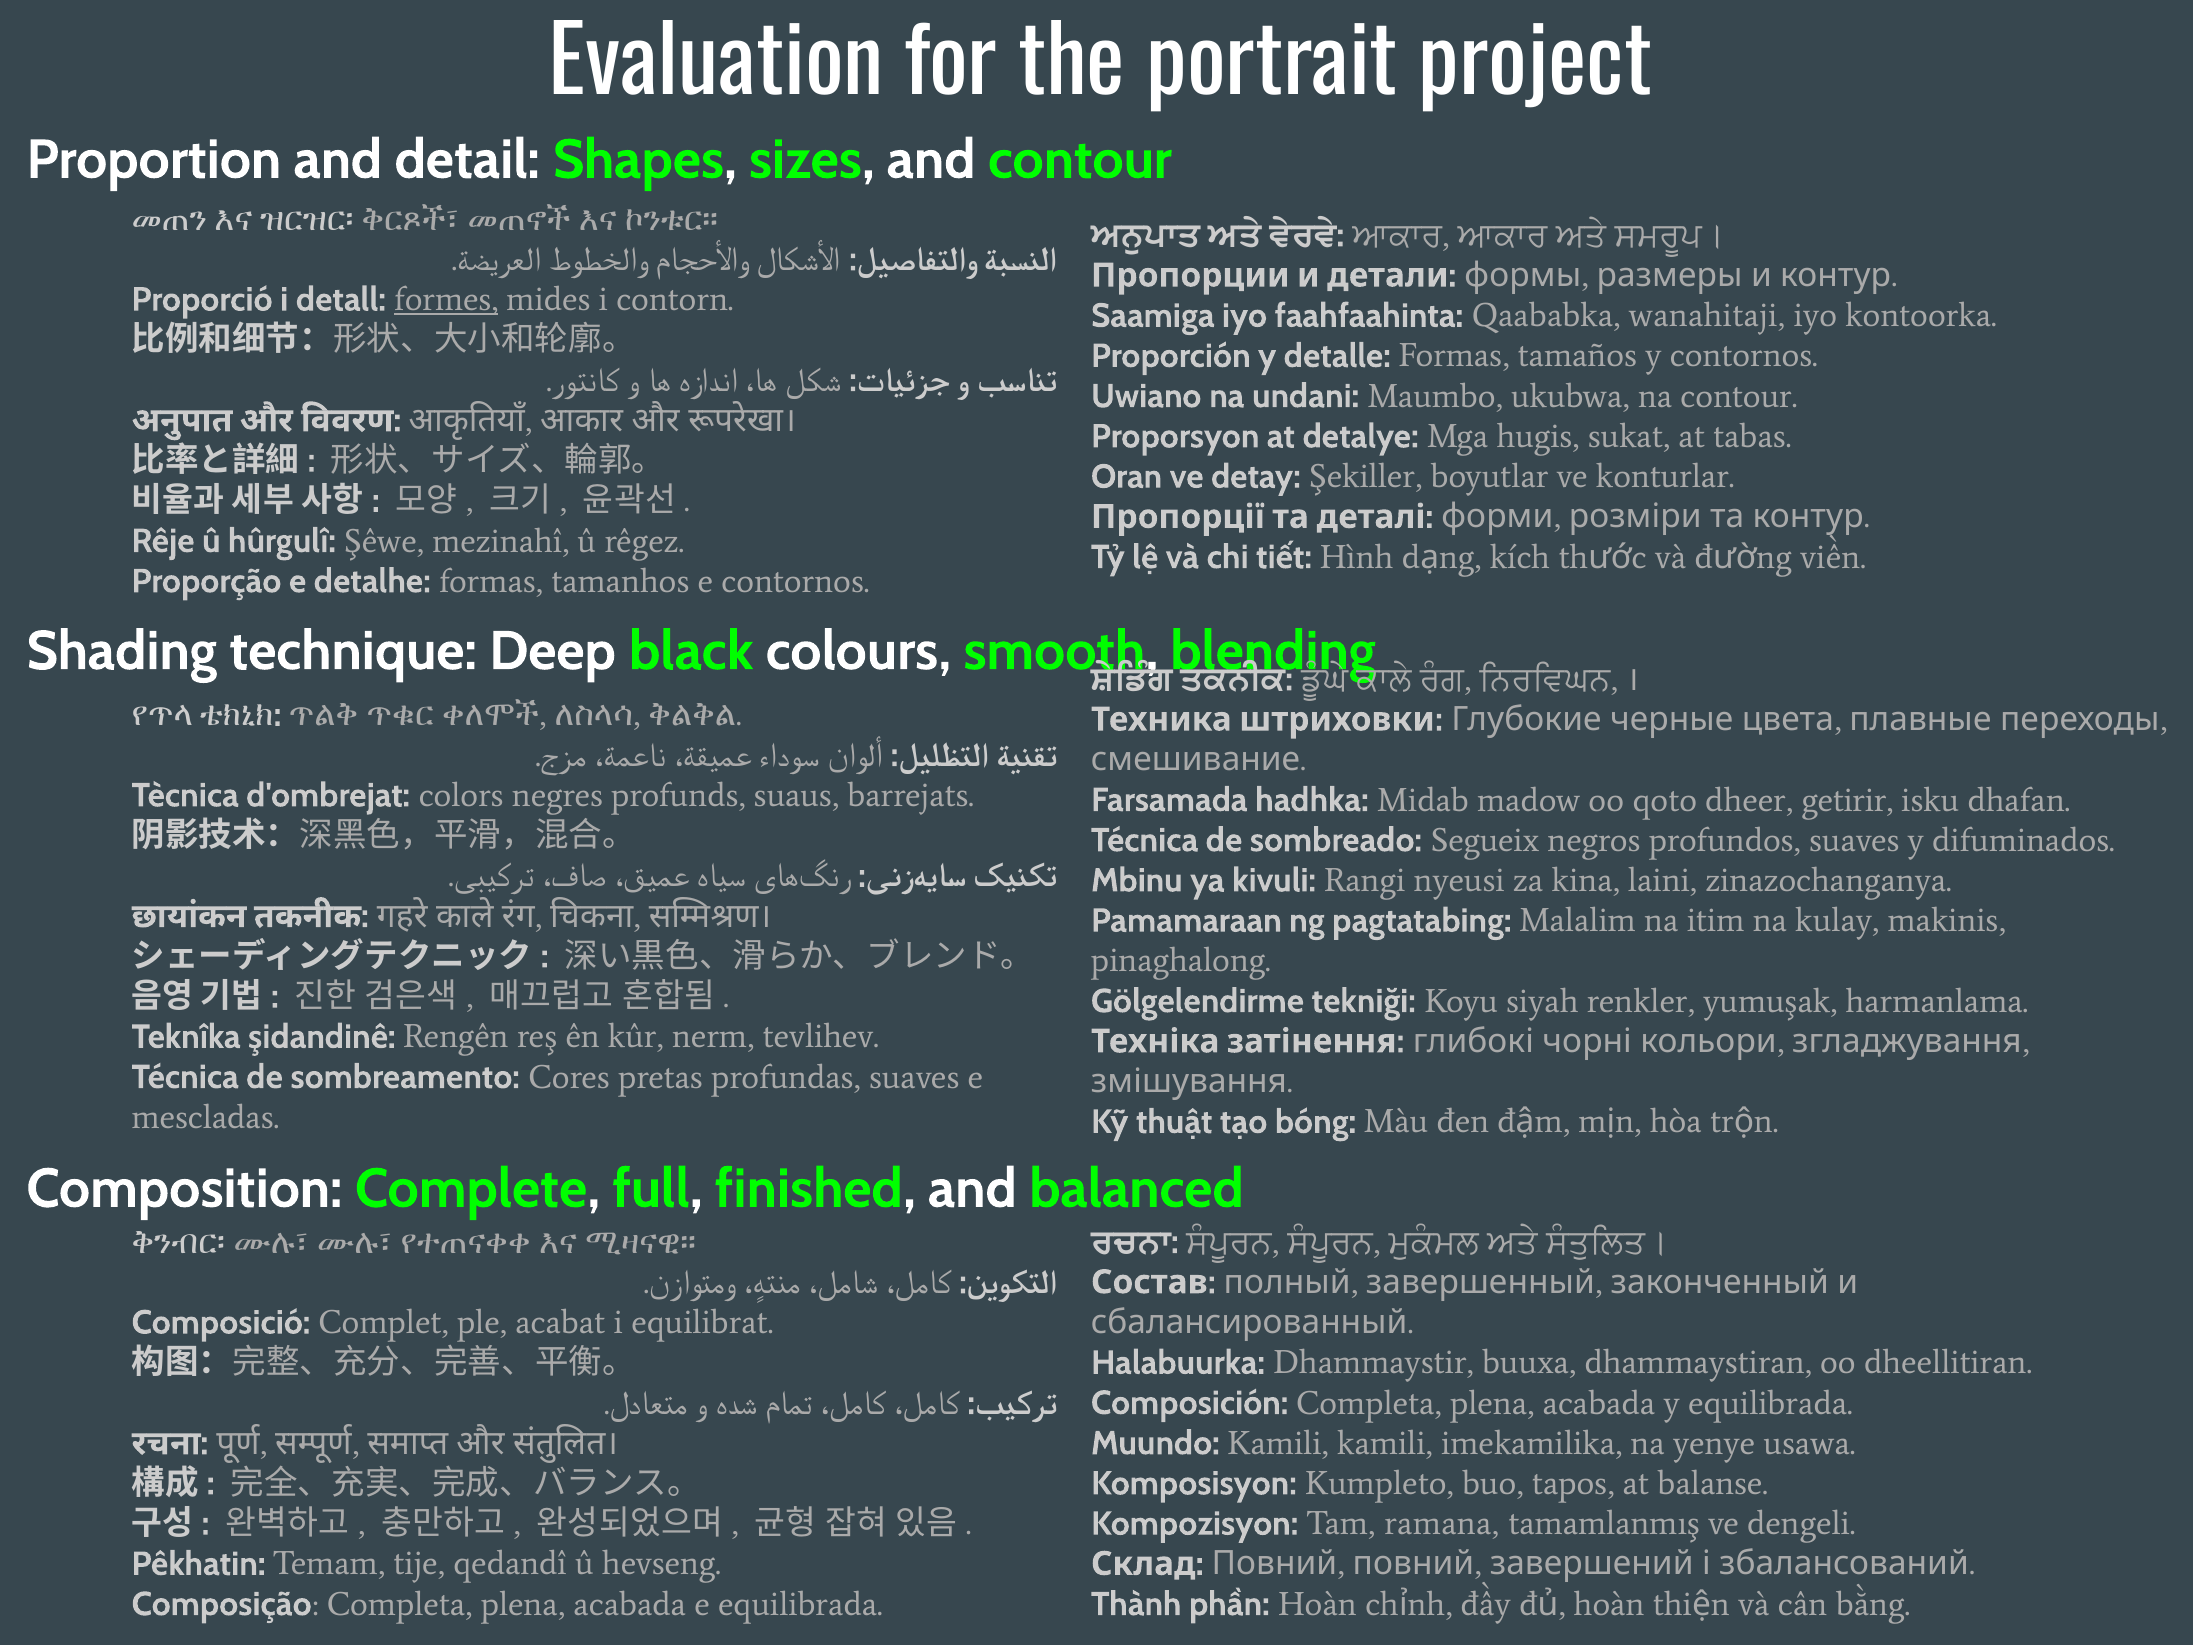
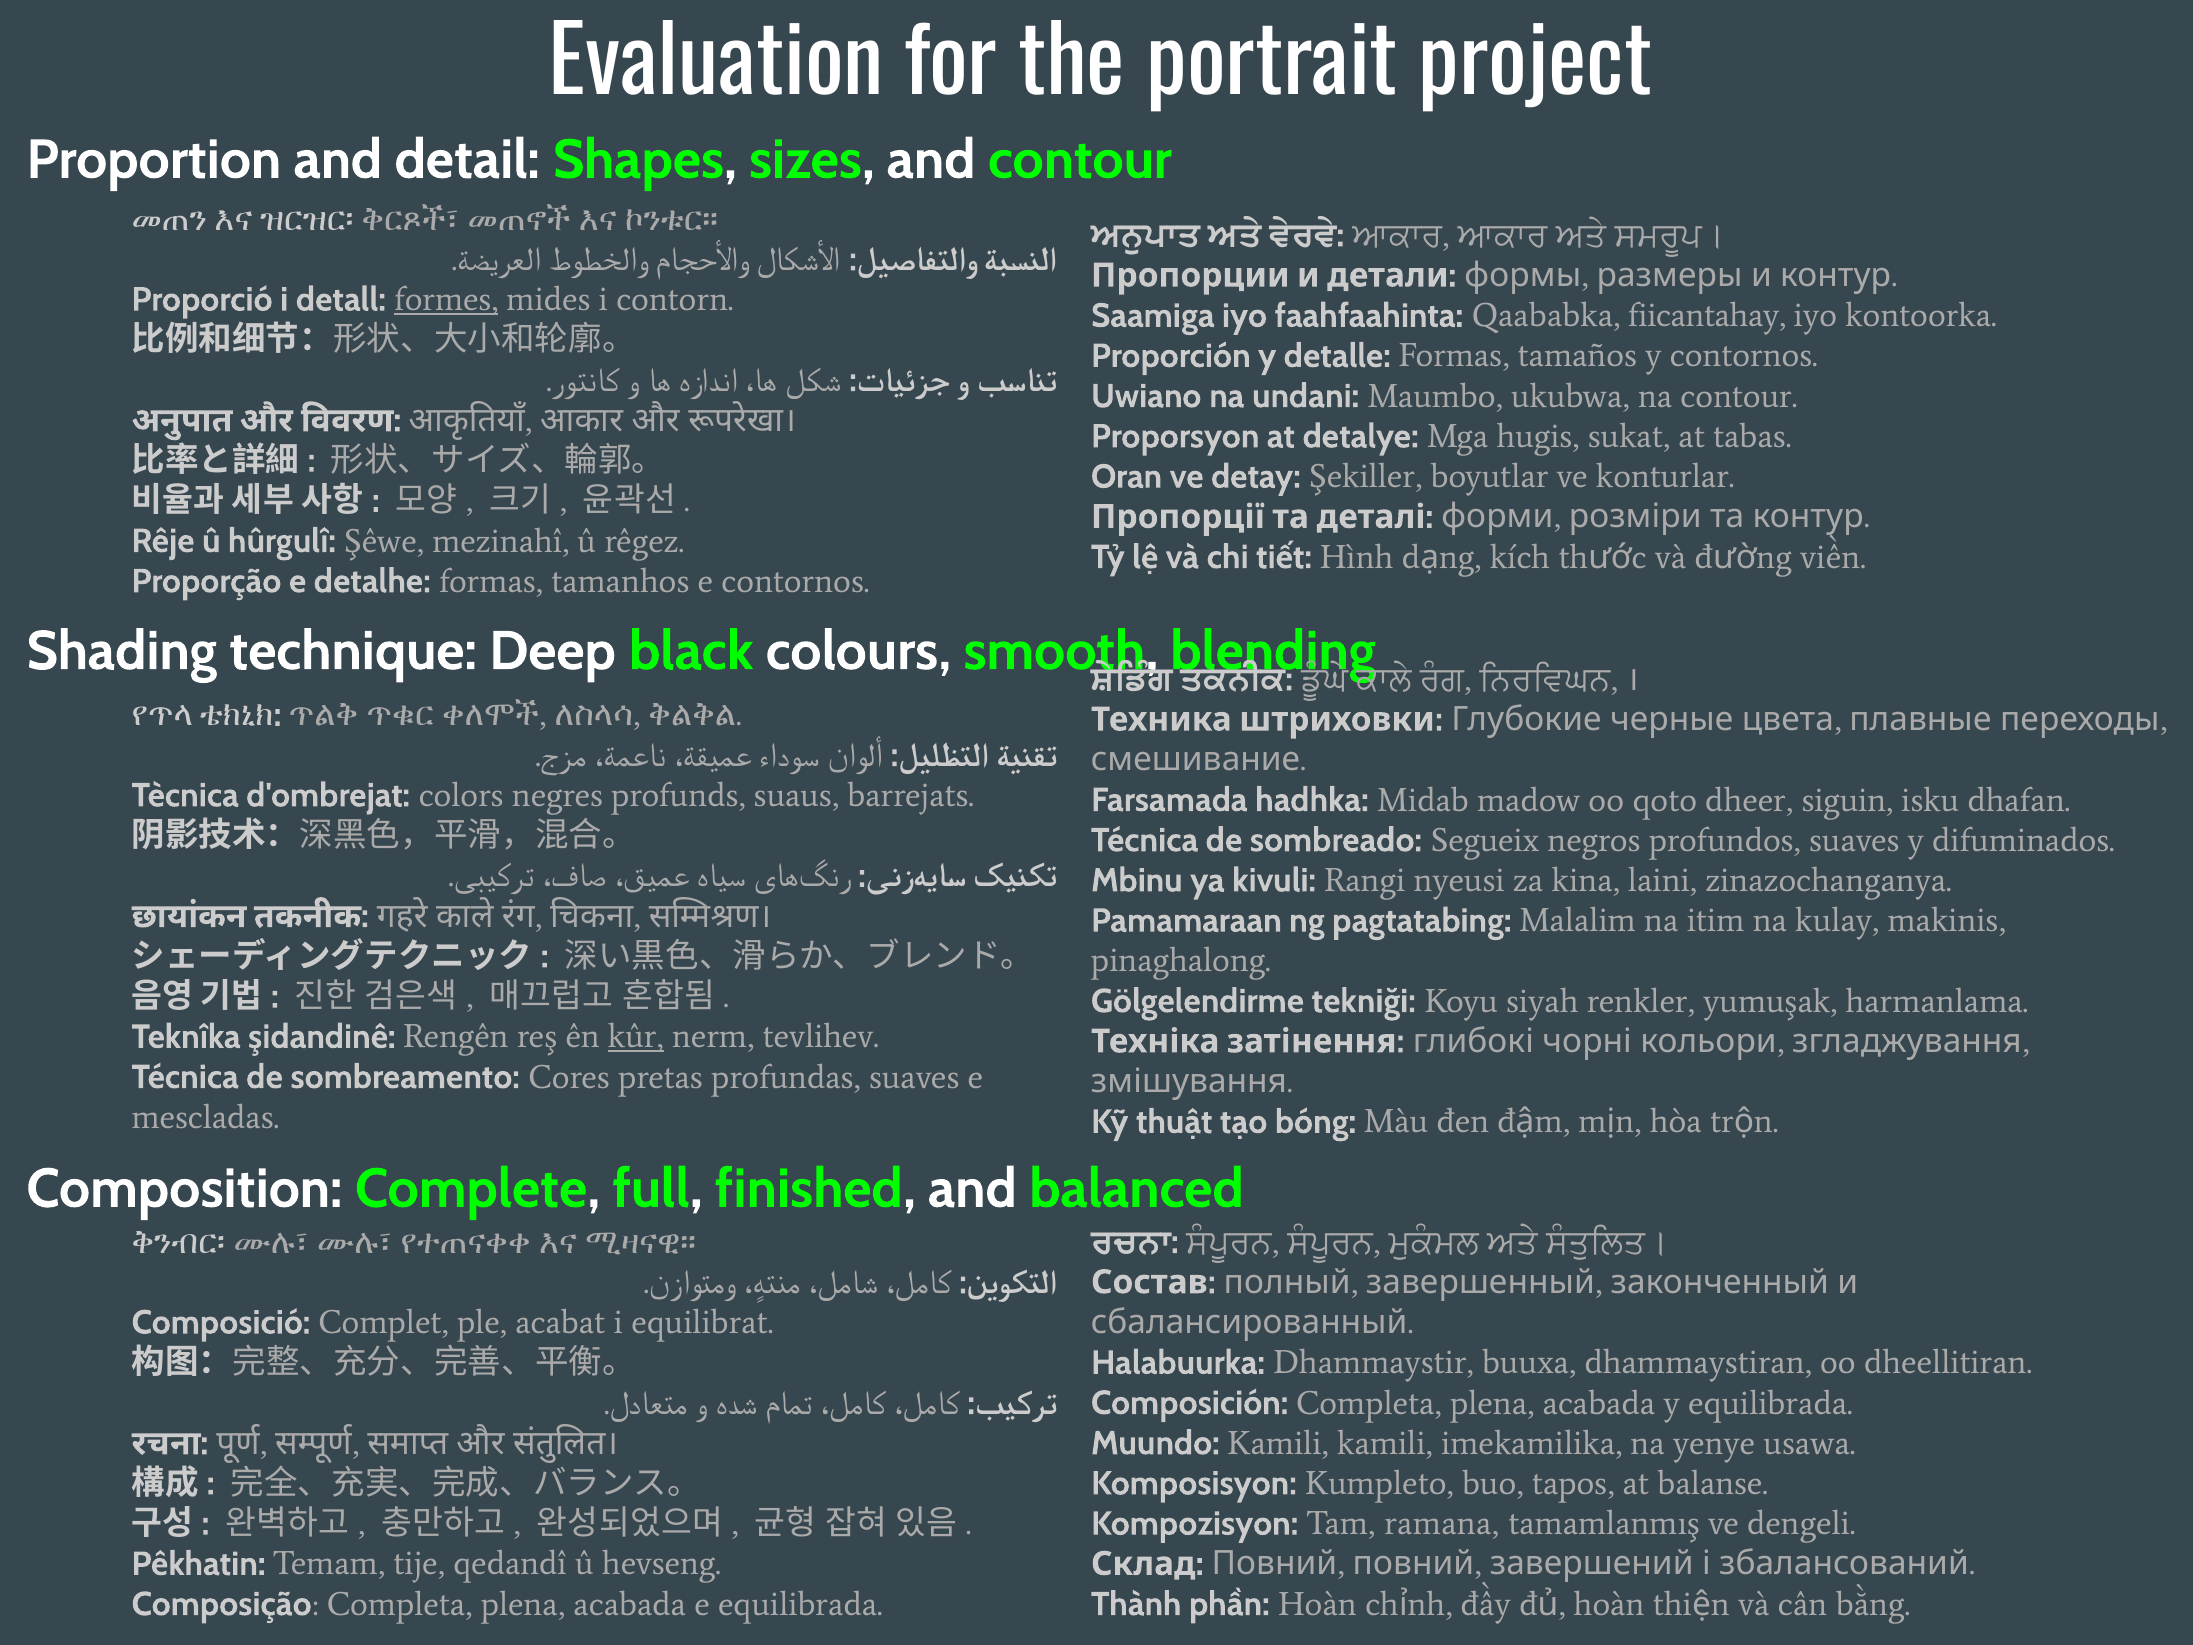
wanahitaji: wanahitaji -> fiicantahay (1707, 316)
getirir: getirir -> siguin (1847, 800)
kûr underline: none -> present (636, 1037)
